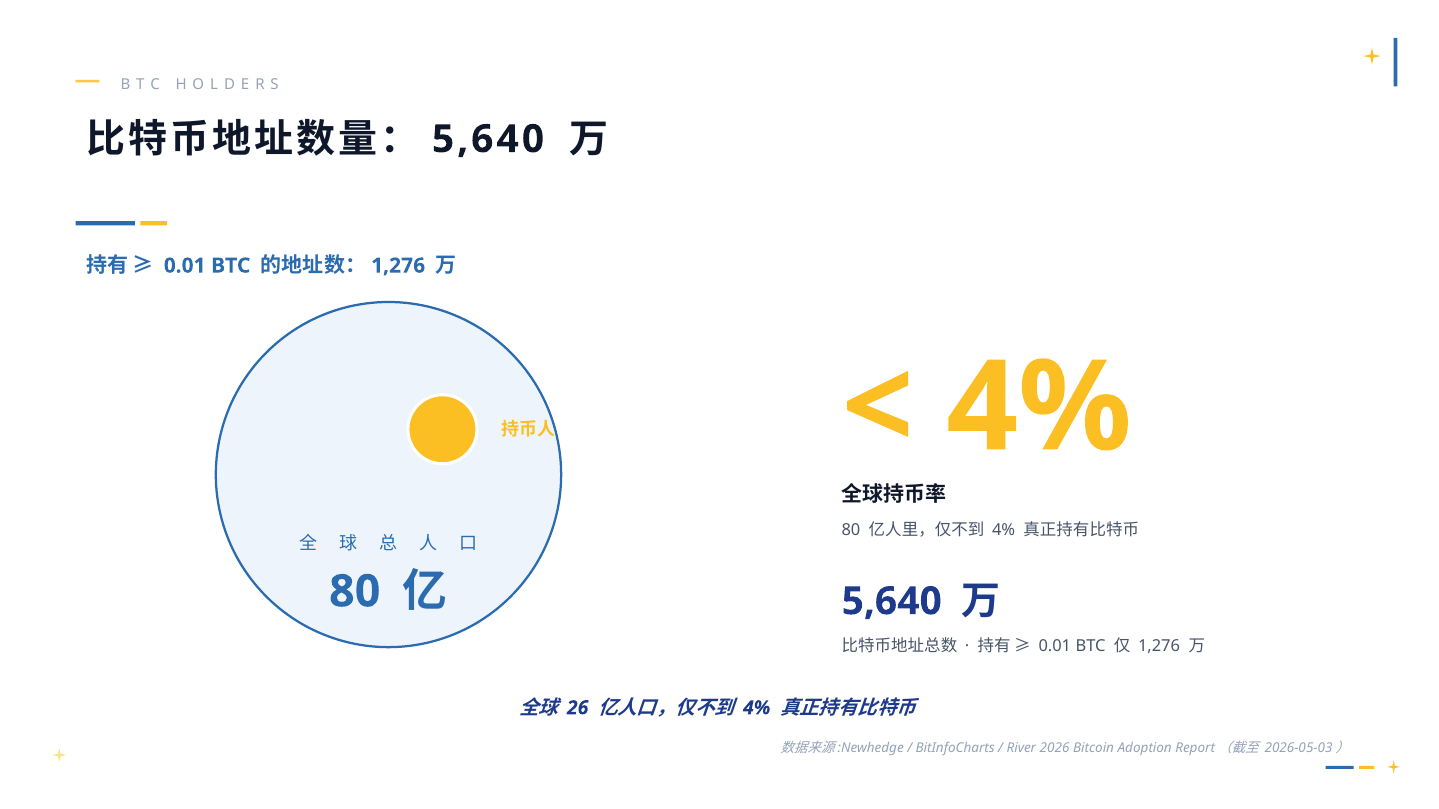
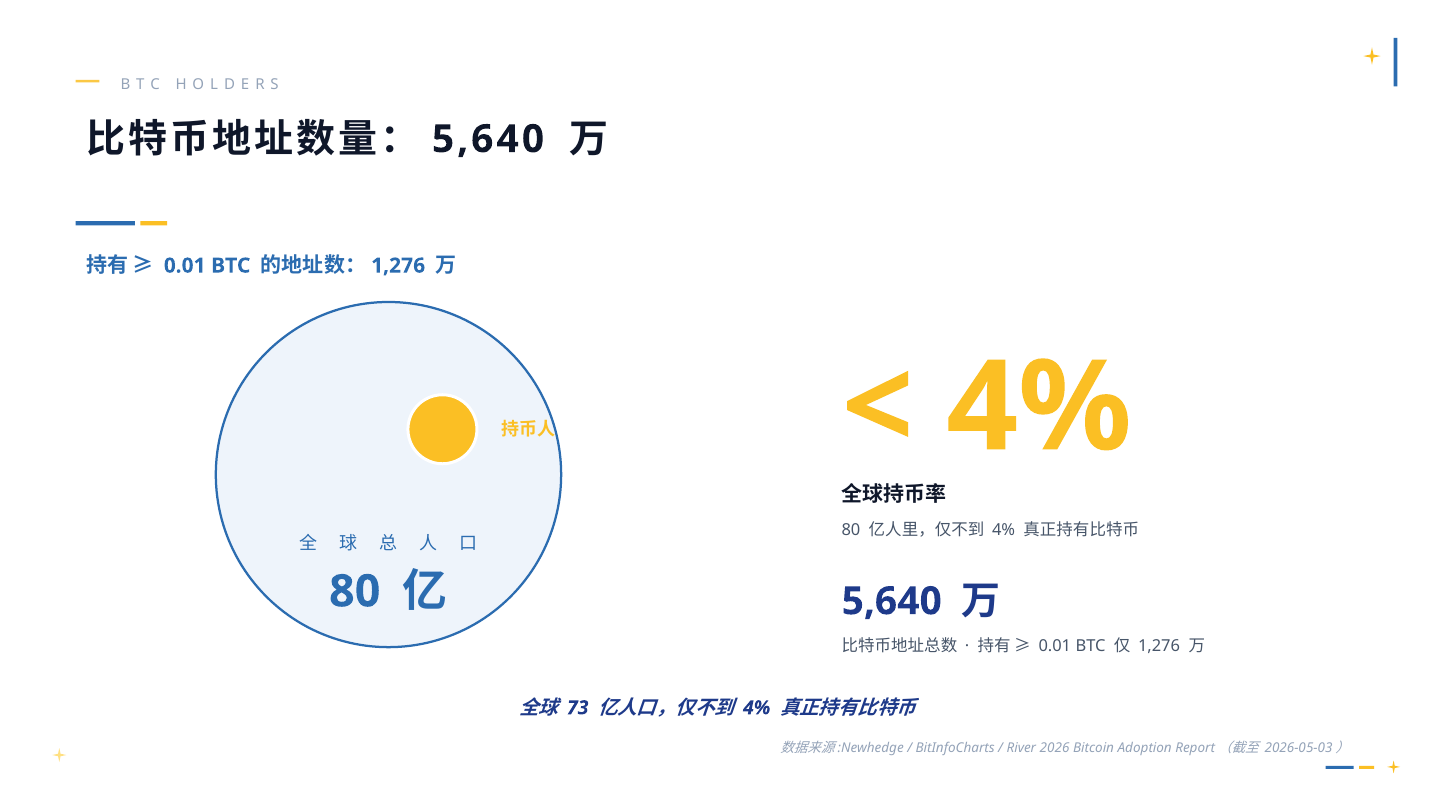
26: 26 -> 73 (578, 708)
